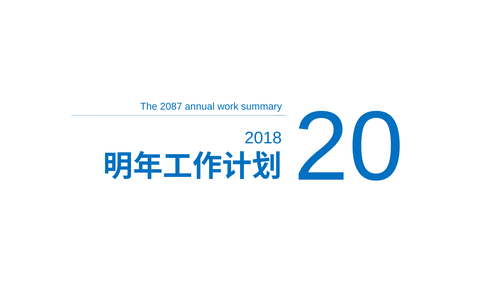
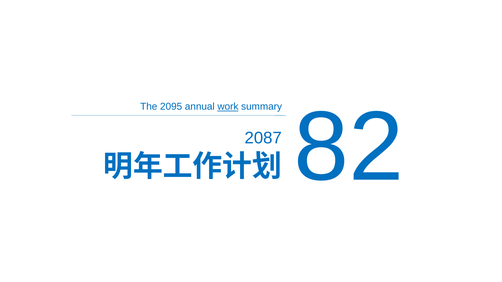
2087: 2087 -> 2095 (171, 107)
work underline: none -> present (228, 107)
20: 20 -> 82 (349, 147)
2018: 2018 -> 2087 (263, 138)
